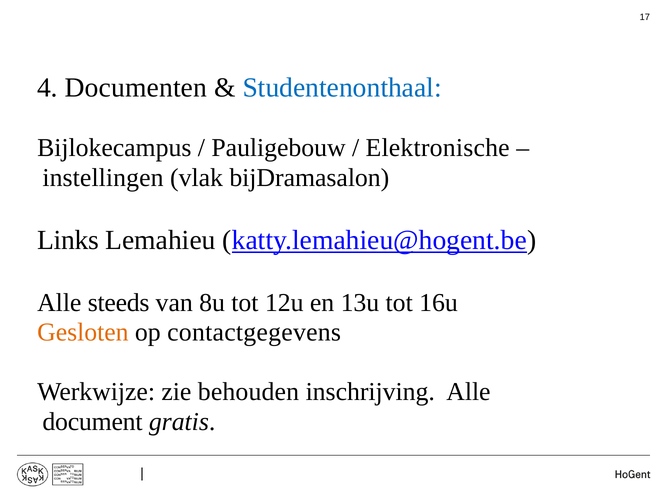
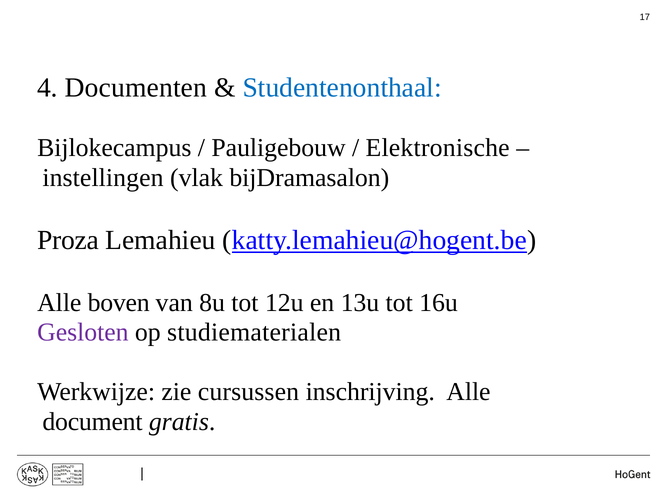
Links: Links -> Proza (68, 240)
steeds: steeds -> boven (119, 303)
Gesloten colour: orange -> purple (83, 333)
contactgegevens: contactgegevens -> studiematerialen (254, 333)
behouden: behouden -> cursussen (248, 392)
